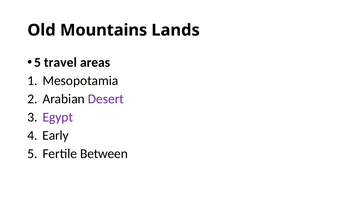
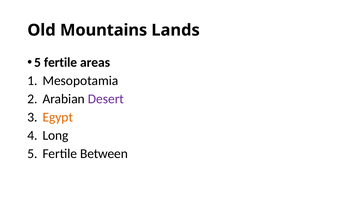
travel: travel -> fertile (61, 62)
Egypt colour: purple -> orange (58, 117)
Early: Early -> Long (55, 135)
